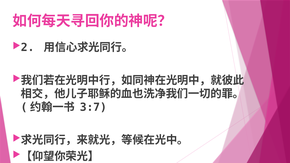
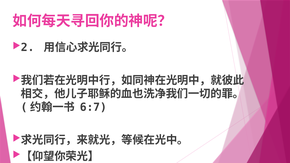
3:7: 3:7 -> 6:7 (93, 107)
